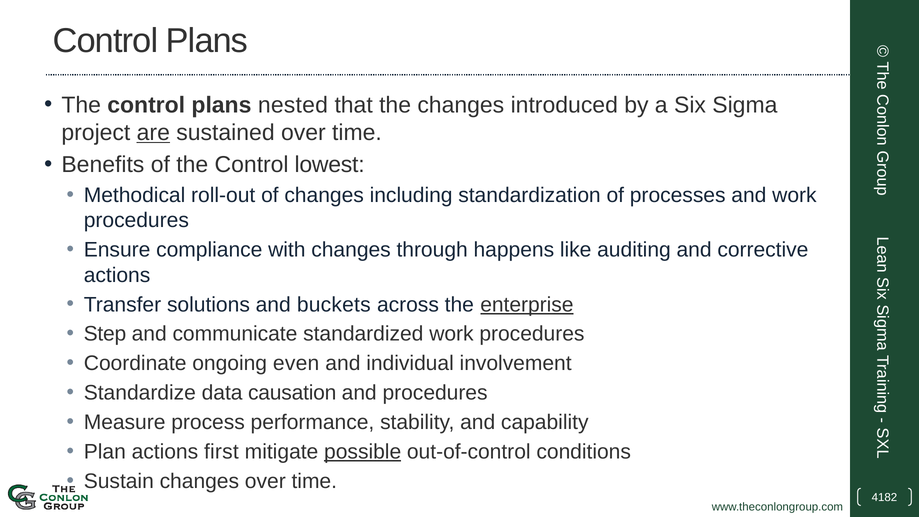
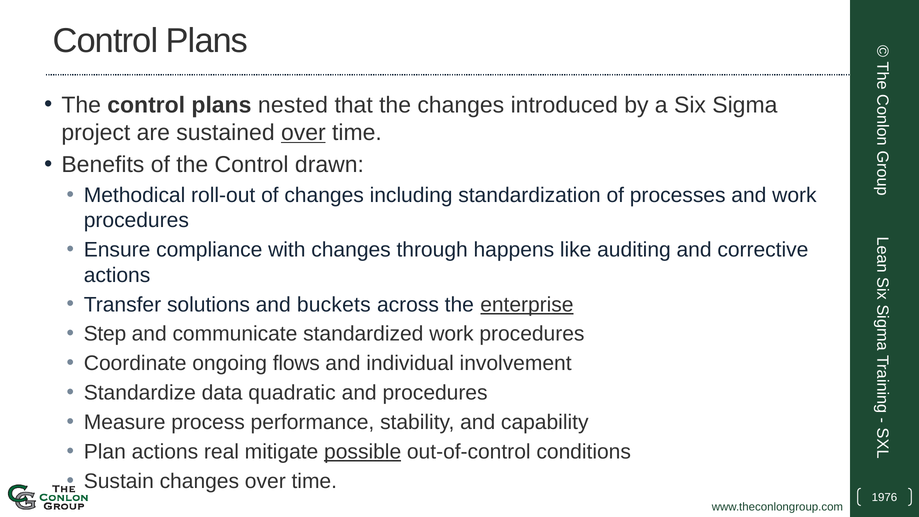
are underline: present -> none (153, 133)
over underline: none -> present (303, 133)
lowest: lowest -> drawn (329, 165)
even: even -> flows (296, 363)
causation: causation -> quadratic (292, 393)
first: first -> real (221, 452)
4182: 4182 -> 1976 (884, 498)
